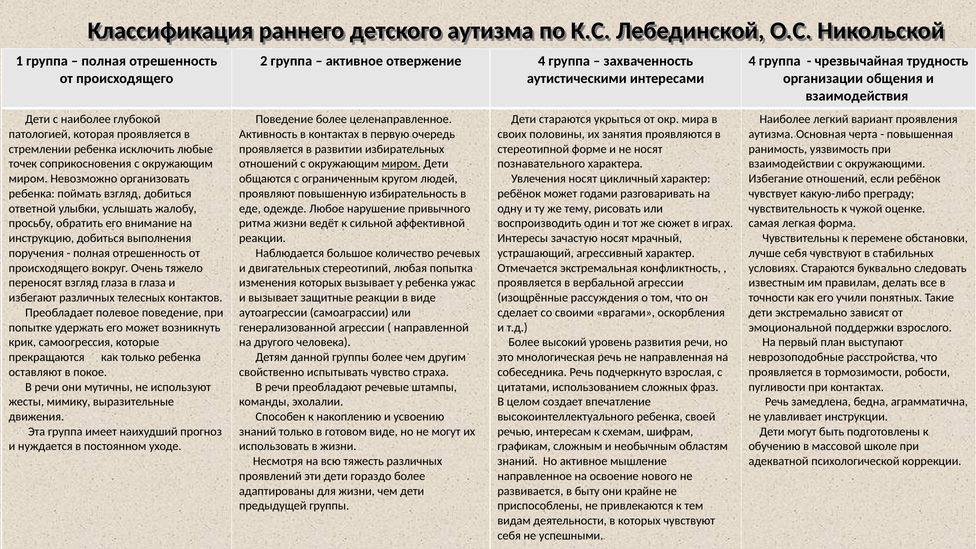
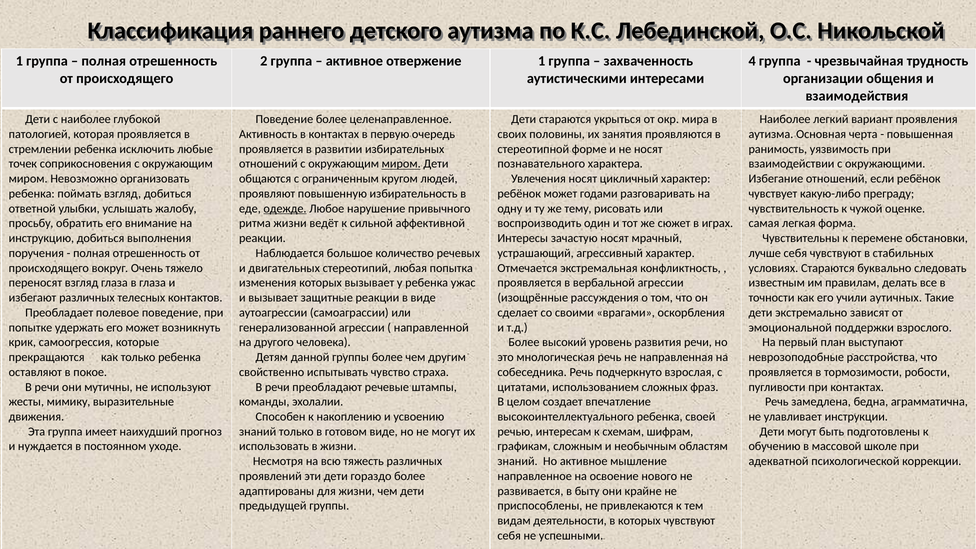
отвержение 4: 4 -> 1 (542, 61)
одежде underline: none -> present (285, 209)
понятных: понятных -> аутичных (896, 298)
